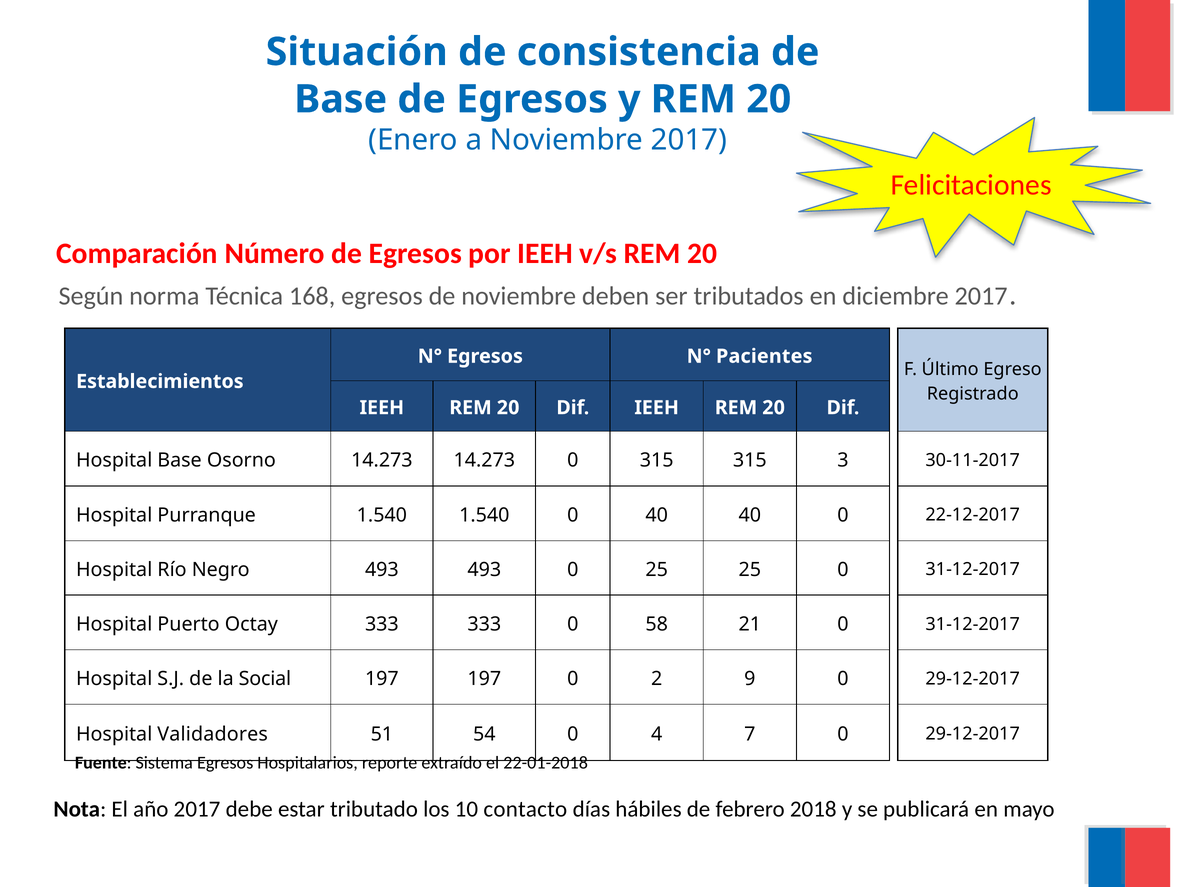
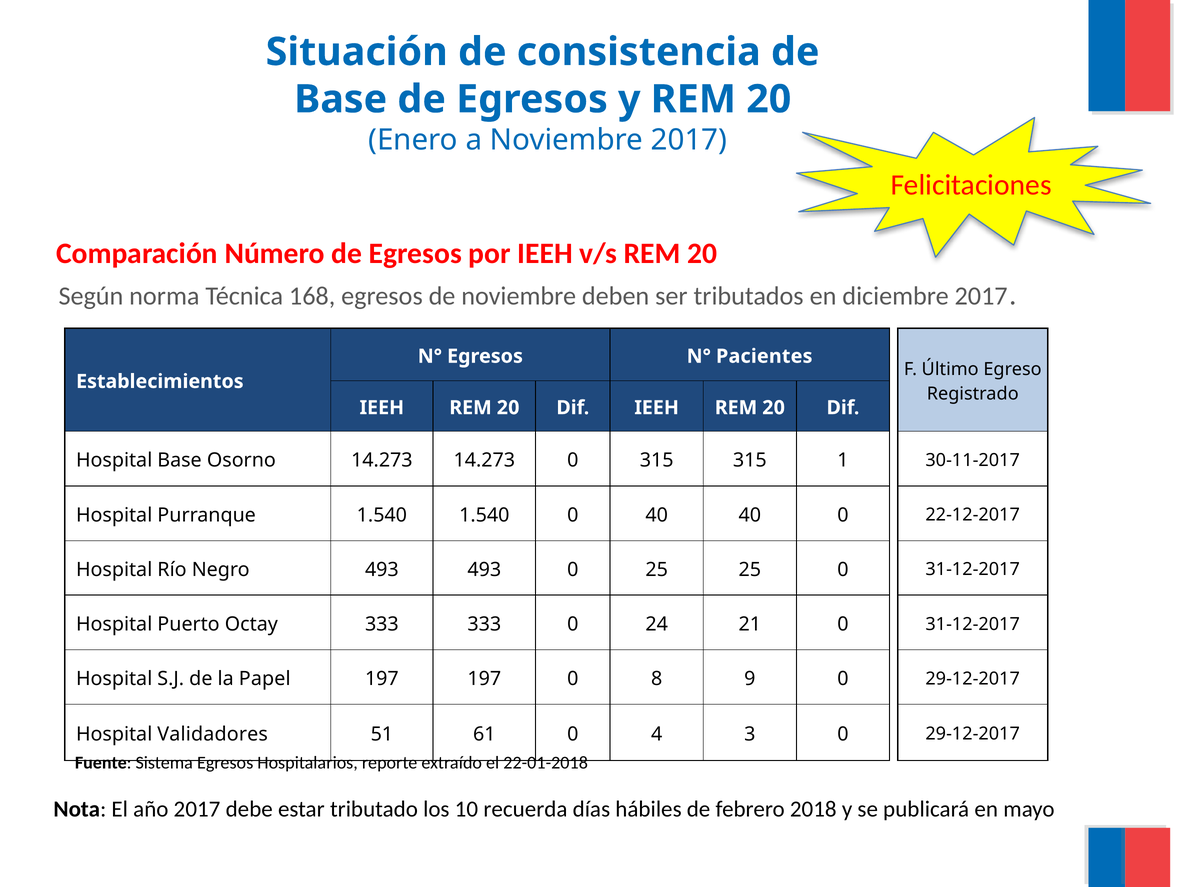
3: 3 -> 1 (843, 460)
58: 58 -> 24 (657, 624)
Social: Social -> Papel (265, 679)
2: 2 -> 8 (657, 679)
54: 54 -> 61 (484, 734)
7: 7 -> 3 (750, 734)
contacto: contacto -> recuerda (525, 810)
